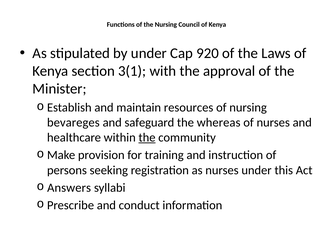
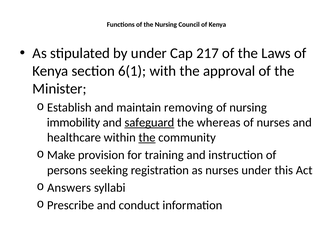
920: 920 -> 217 (208, 53)
3(1: 3(1 -> 6(1 (132, 71)
resources: resources -> removing (189, 107)
bevareges: bevareges -> immobility (73, 122)
safeguard underline: none -> present (149, 122)
